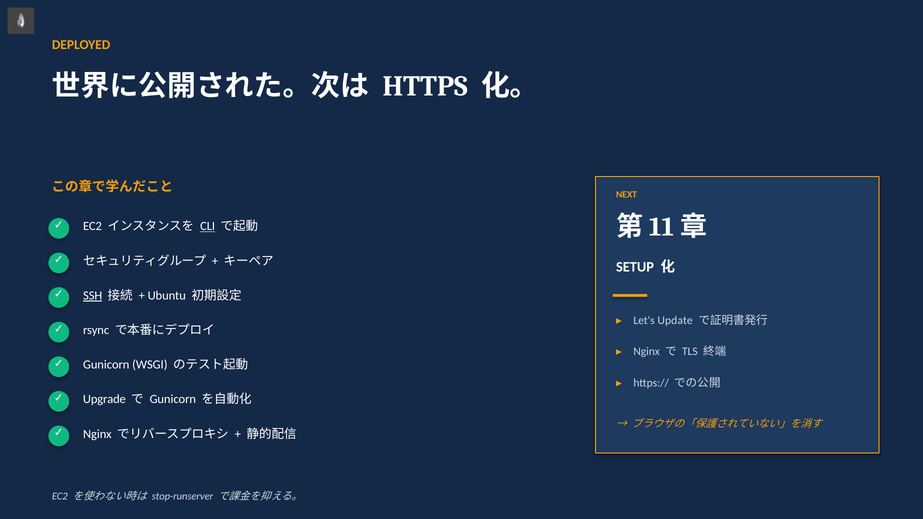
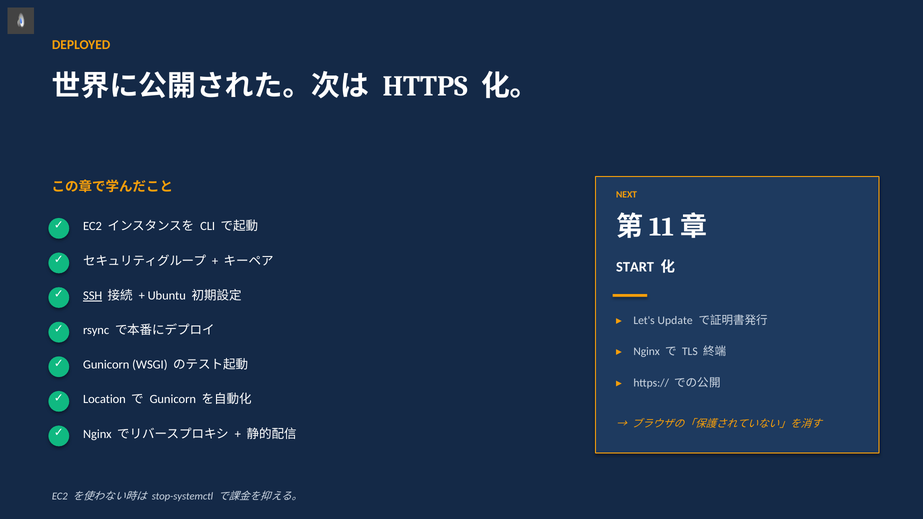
CLI underline: present -> none (208, 226)
SETUP: SETUP -> START (635, 267)
Upgrade: Upgrade -> Location (104, 400)
stop-runserver: stop-runserver -> stop-systemctl (182, 496)
